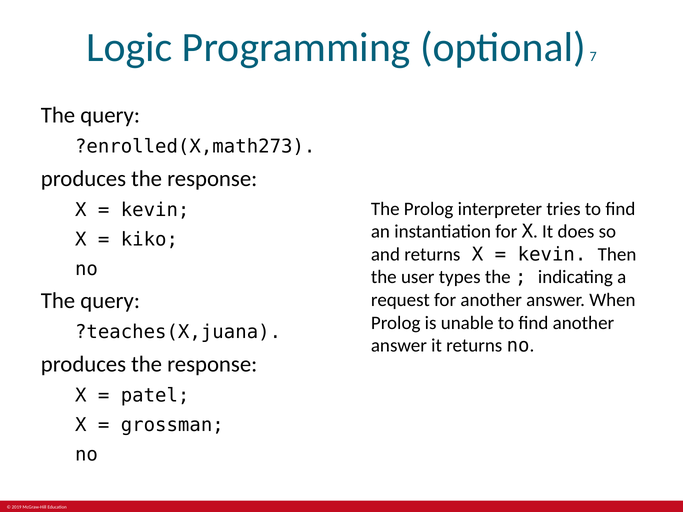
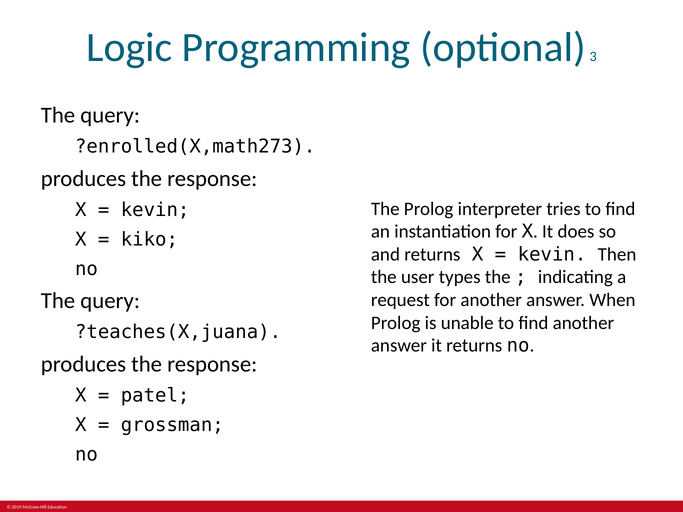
7: 7 -> 3 (593, 56)
